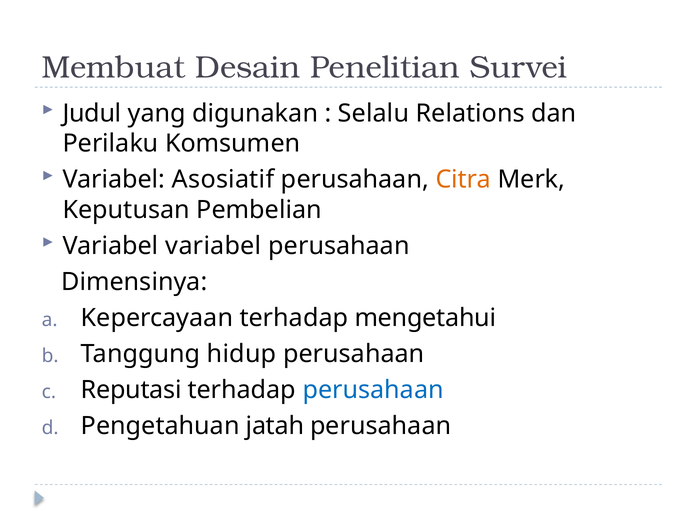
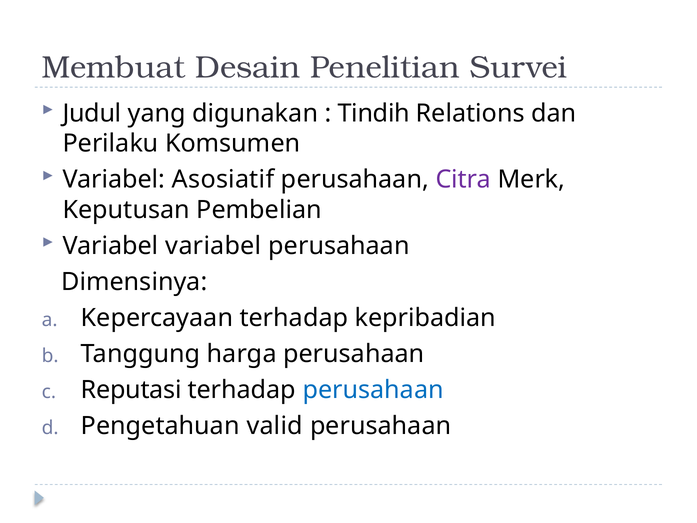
Selalu: Selalu -> Tindih (374, 113)
Citra colour: orange -> purple (463, 179)
mengetahui: mengetahui -> kepribadian (425, 318)
hidup: hidup -> harga (242, 354)
jatah: jatah -> valid (275, 426)
